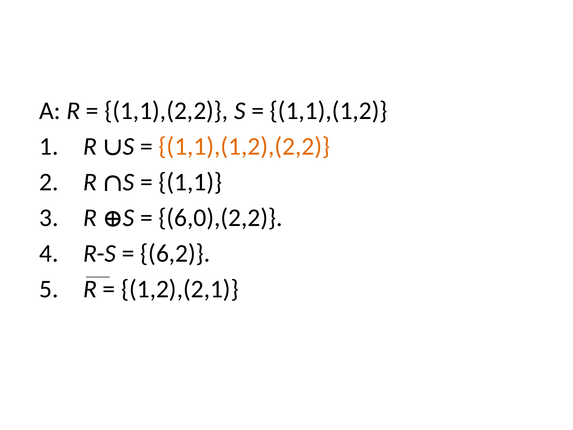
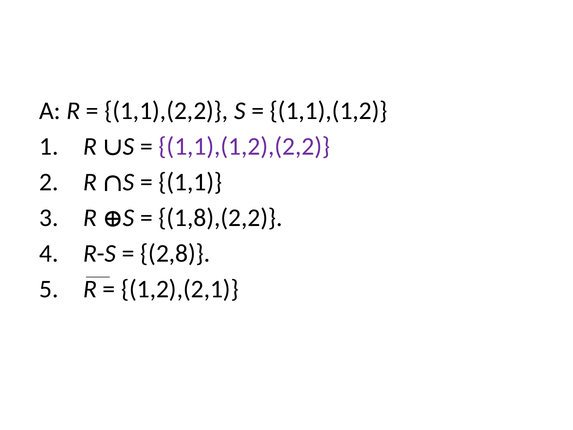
1,1),(1,2),(2,2 colour: orange -> purple (244, 146)
6,0),(2,2: 6,0),(2,2 -> 1,8),(2,2 (221, 218)
6,2: 6,2 -> 2,8 (175, 253)
